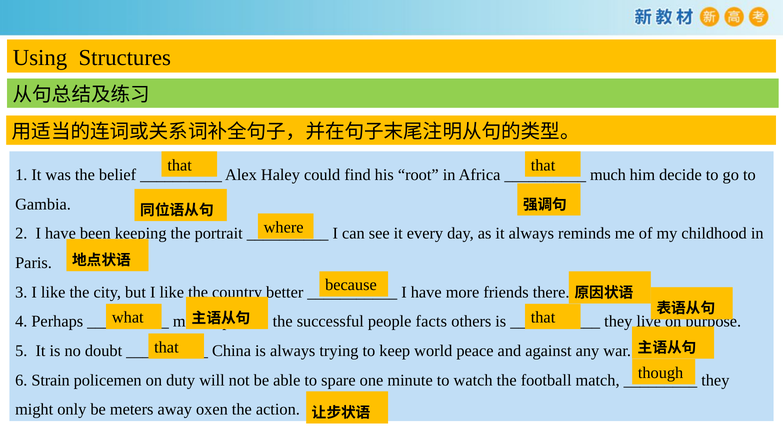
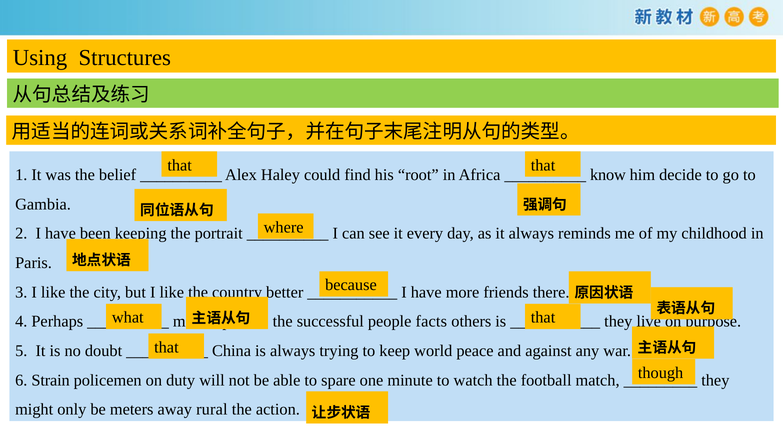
much: much -> know (608, 175)
oxen: oxen -> rural (212, 410)
